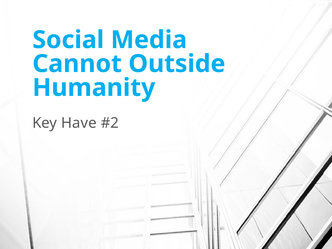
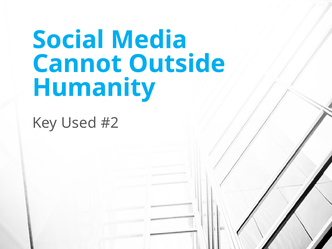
Have: Have -> Used (79, 123)
